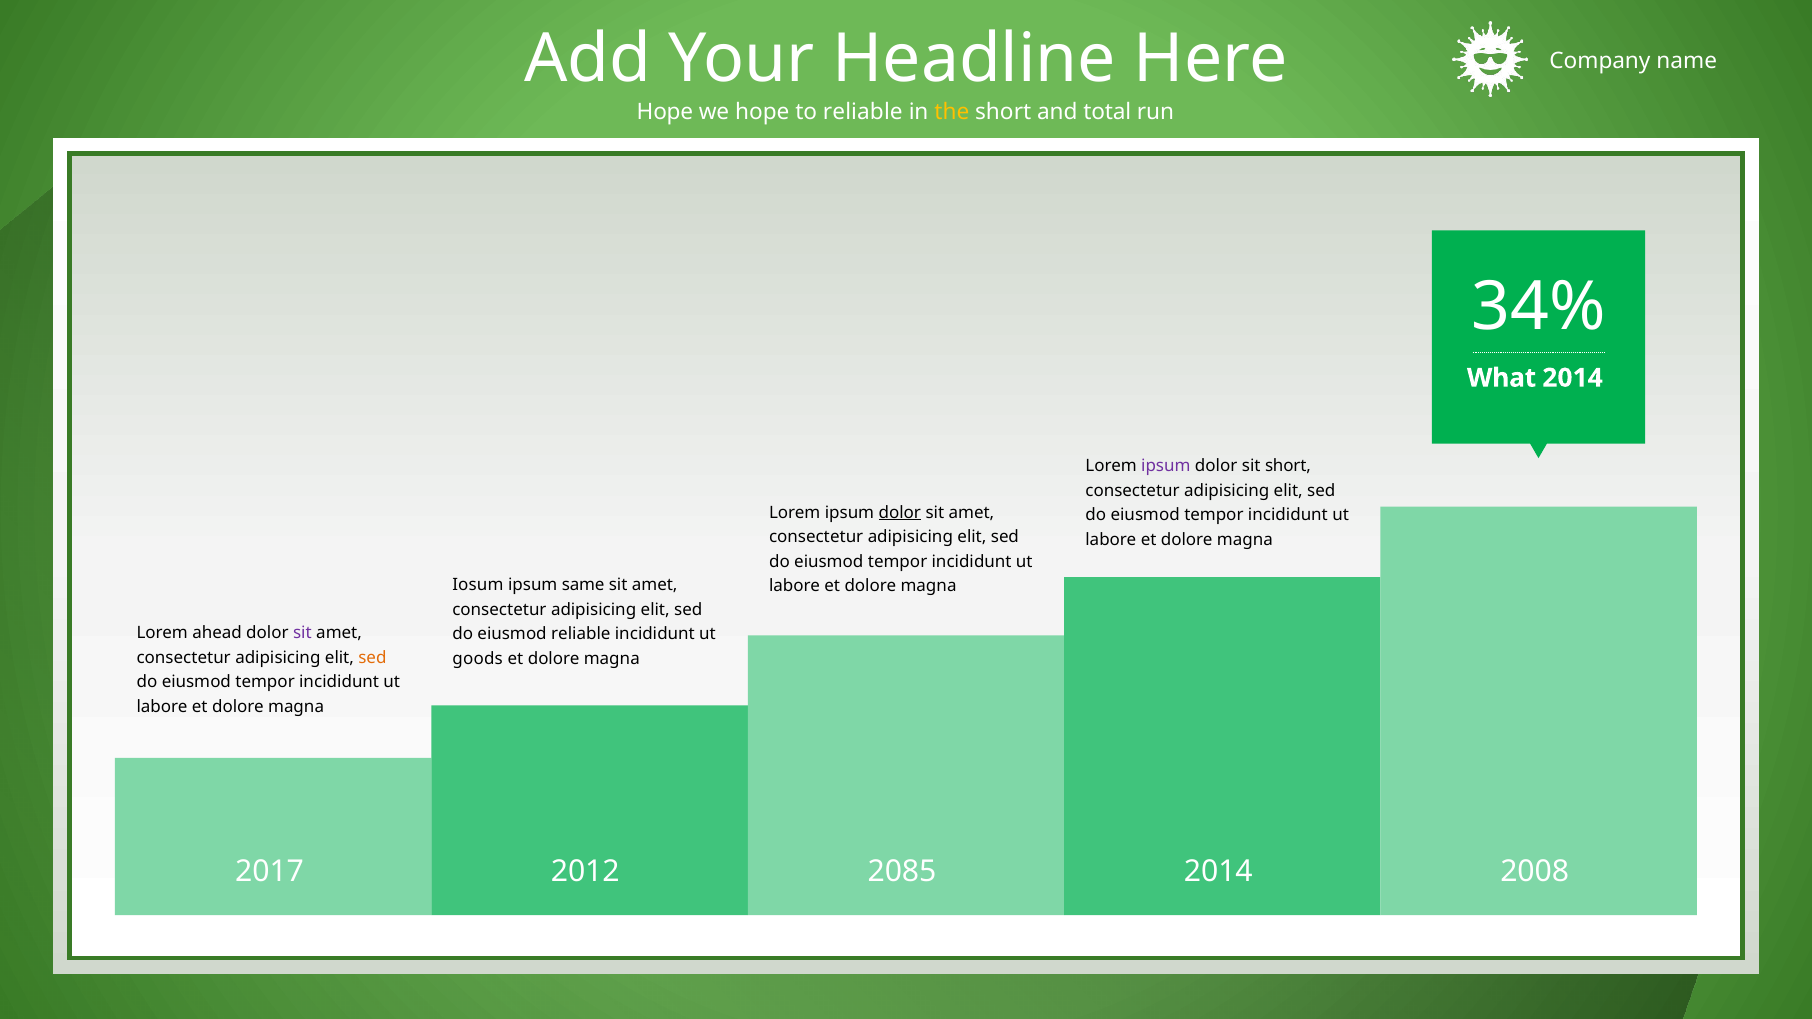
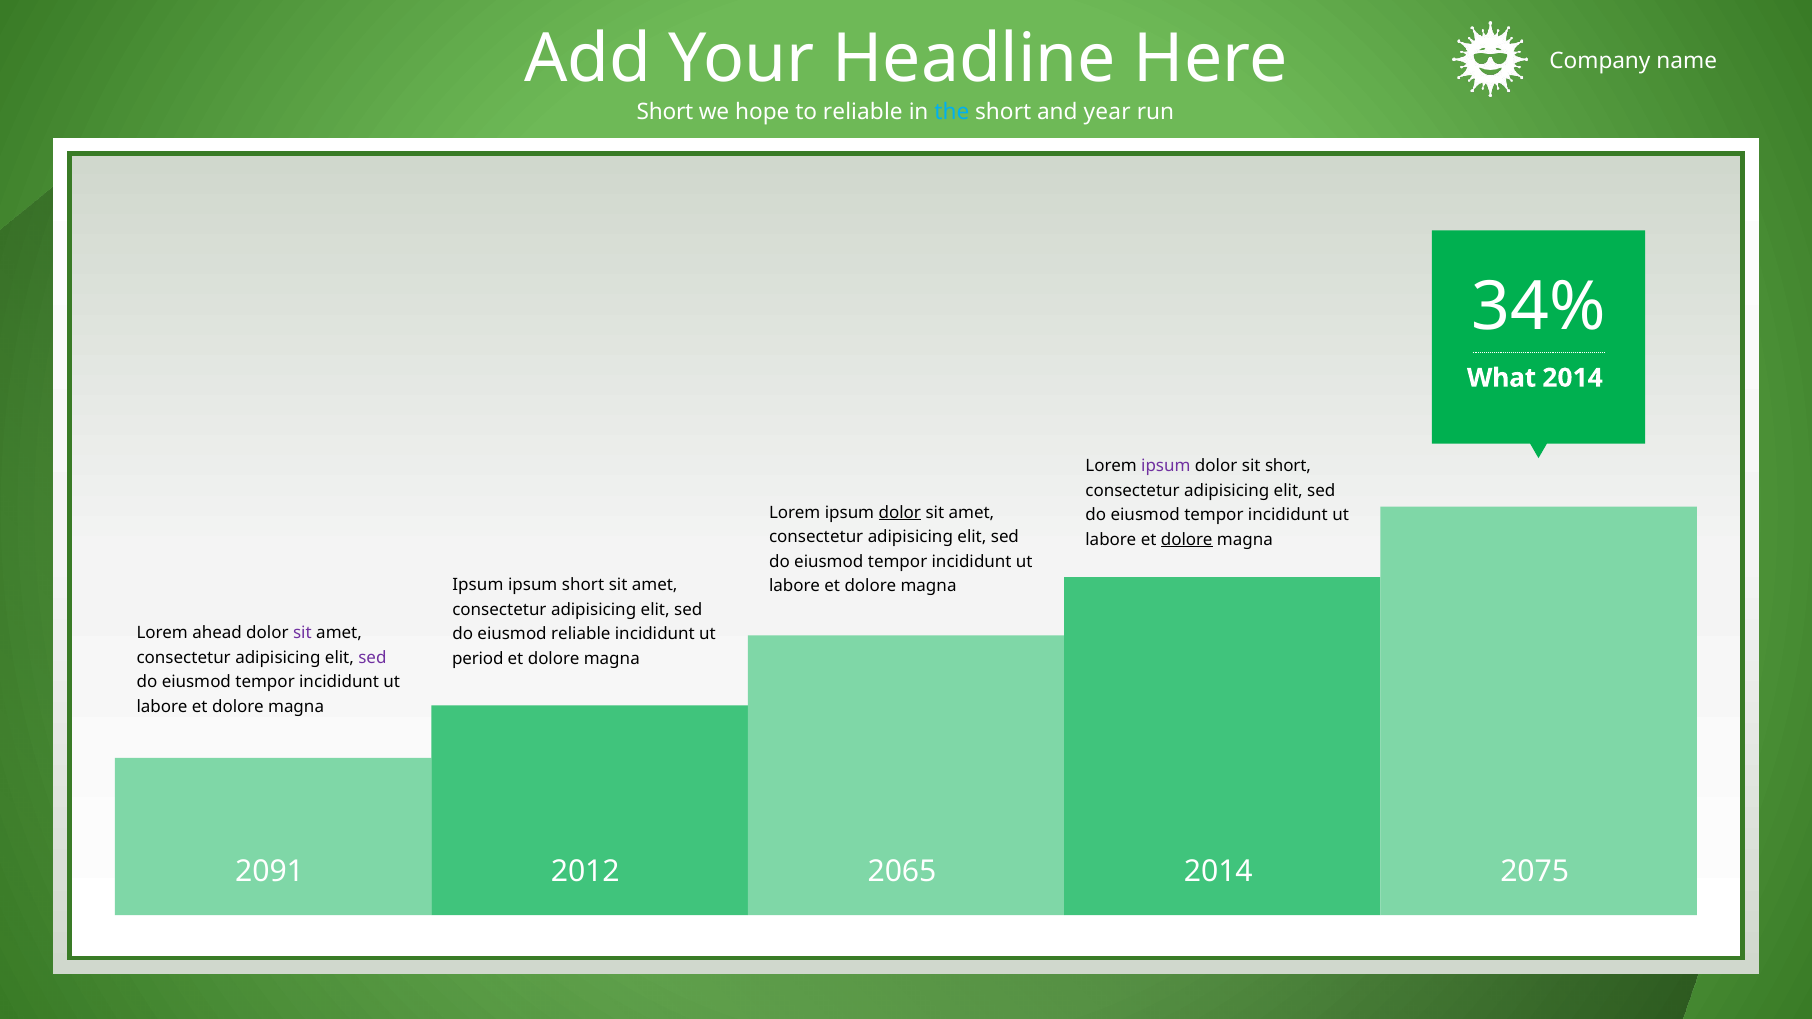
Hope: Hope -> Short (665, 112)
the colour: yellow -> light blue (952, 112)
total: total -> year (1107, 112)
dolore underline: none -> present (1187, 540)
Iosum: Iosum -> Ipsum (478, 585)
ipsum same: same -> short (583, 585)
sed colour: orange -> purple (372, 658)
goods: goods -> period (478, 659)
2017: 2017 -> 2091 (270, 872)
2085: 2085 -> 2065 (902, 872)
2008: 2008 -> 2075 (1535, 872)
